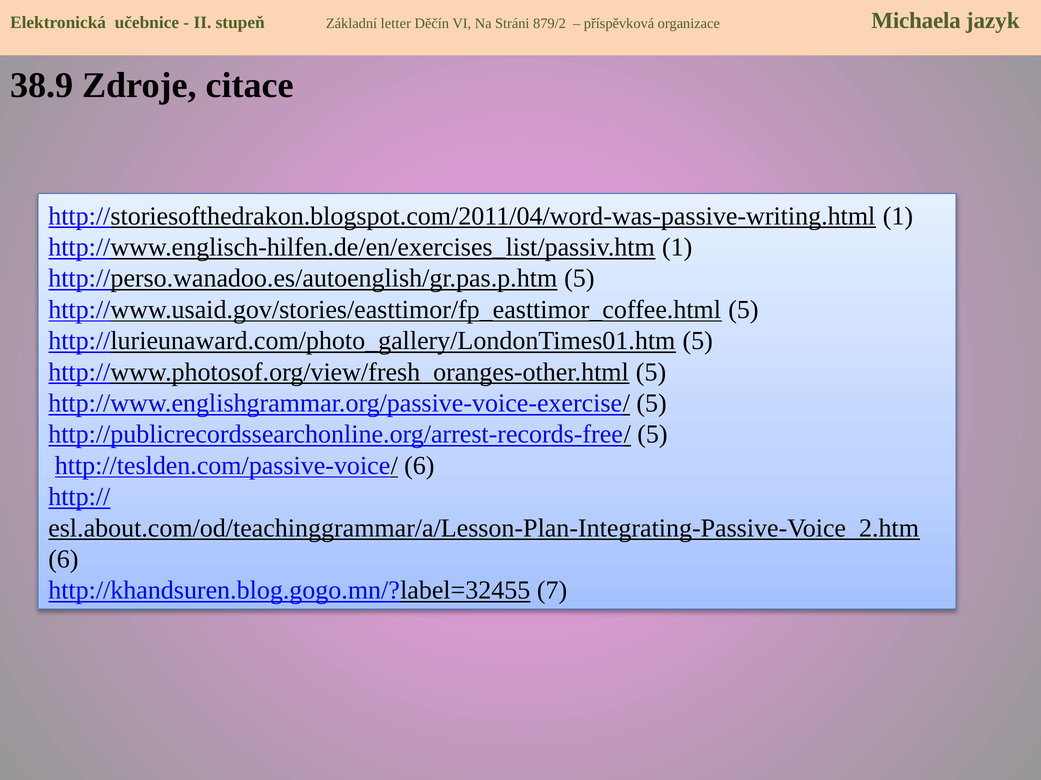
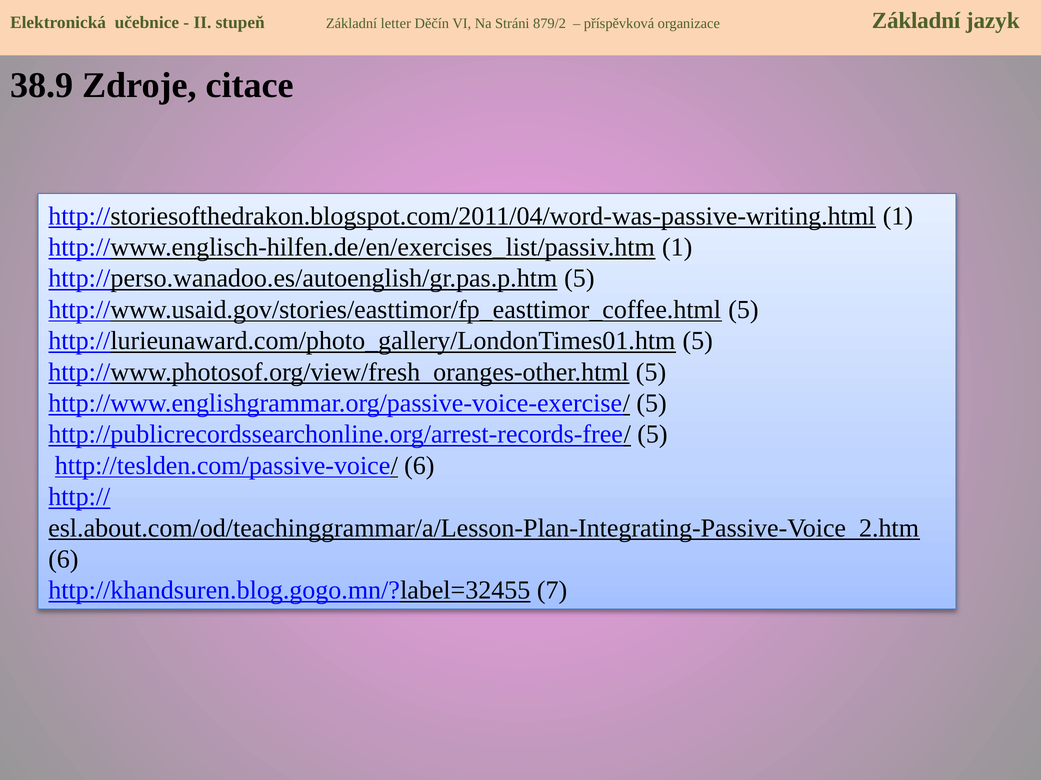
organizace Michaela: Michaela -> Základní (916, 21)
